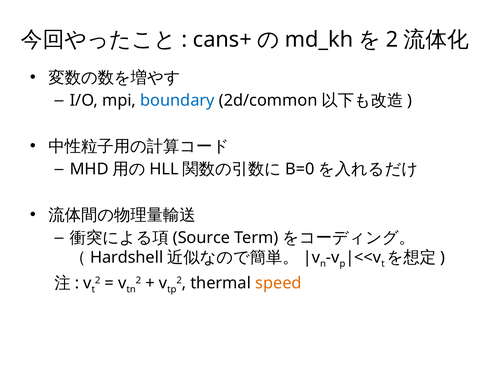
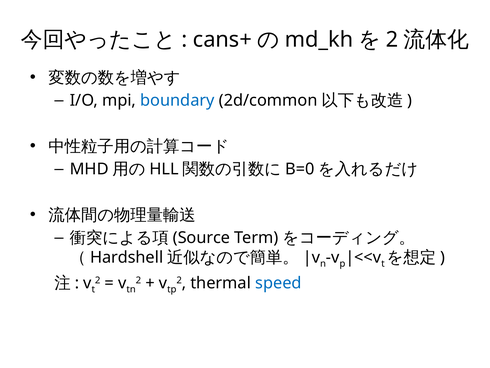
speed colour: orange -> blue (278, 283)
